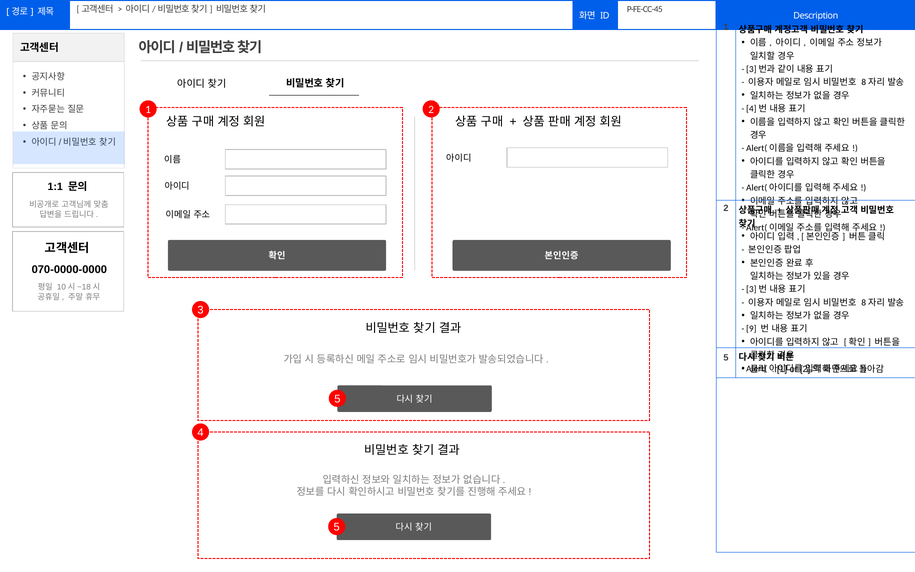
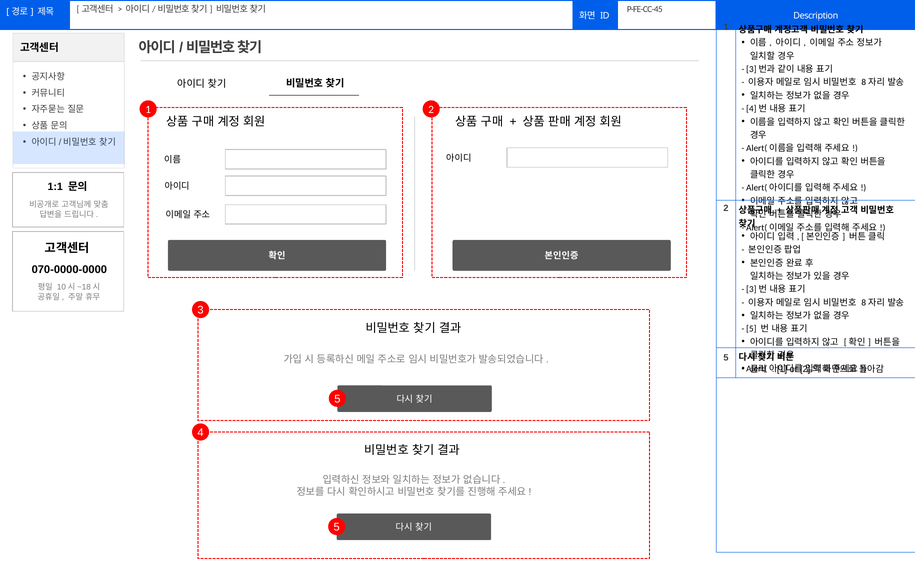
9: 9 -> 5 (751, 329)
